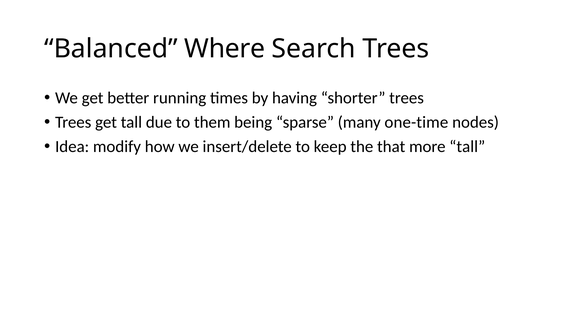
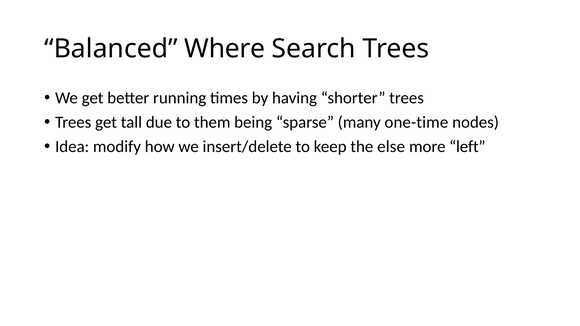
that: that -> else (391, 147)
more tall: tall -> left (467, 147)
